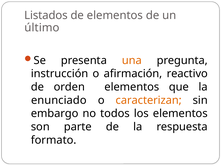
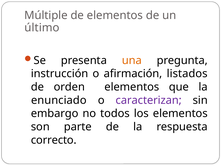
Listados: Listados -> Múltiple (46, 15)
reactivo: reactivo -> listados (187, 74)
caracterizan colour: orange -> purple (149, 100)
formato: formato -> correcto (54, 140)
